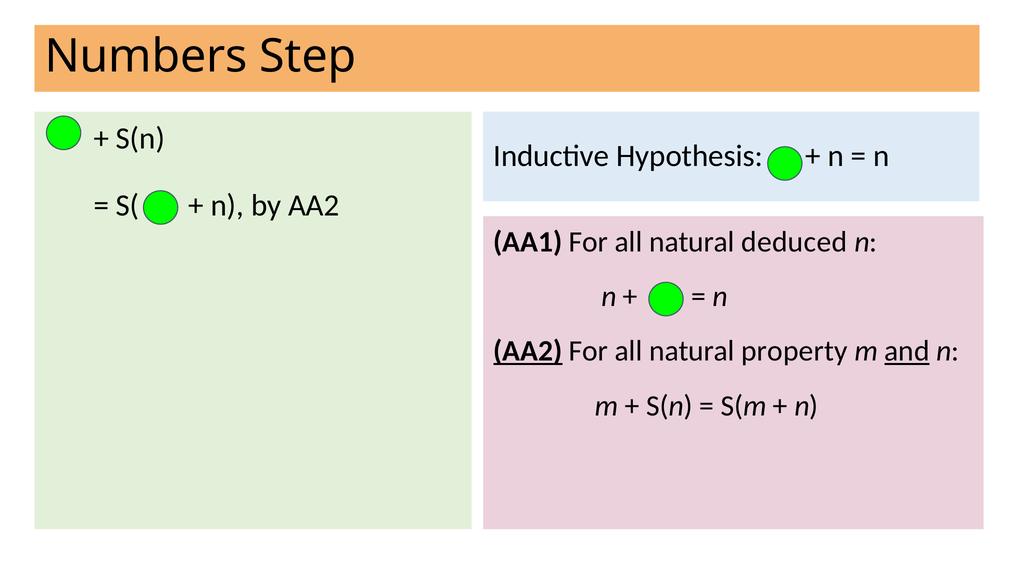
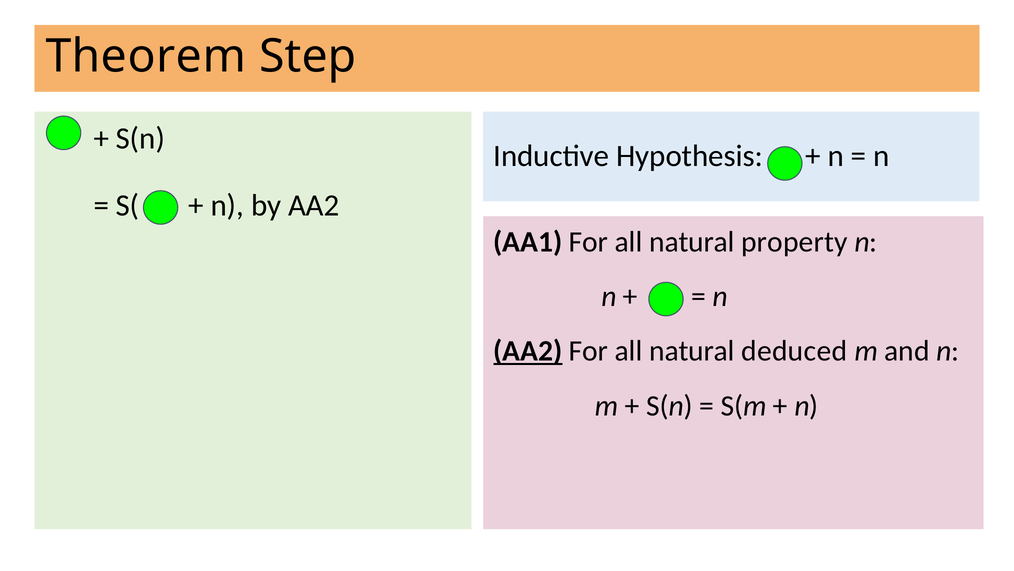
Numbers: Numbers -> Theorem (146, 56)
deduced: deduced -> property (794, 242)
property: property -> deduced (794, 351)
and underline: present -> none (907, 351)
